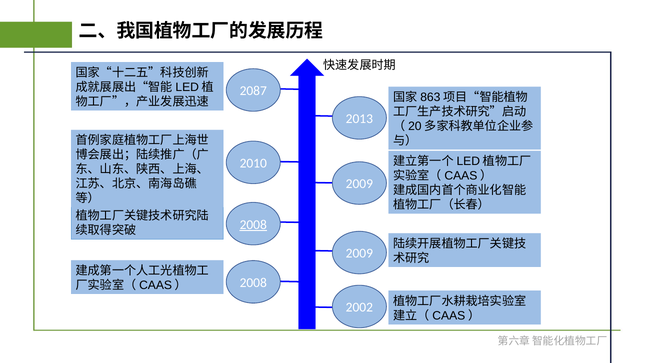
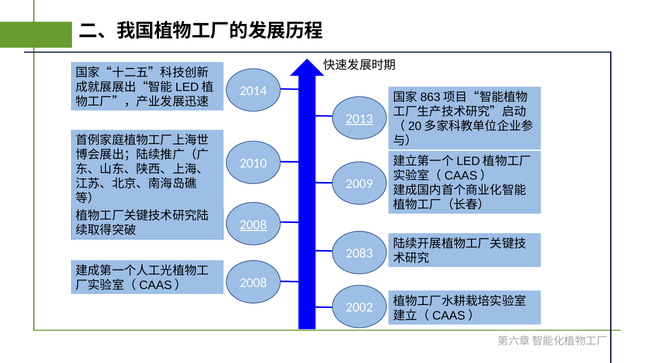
2087: 2087 -> 2014 (253, 91)
2013 underline: none -> present (359, 119)
2009: 2009 -> 2083 (359, 253)
